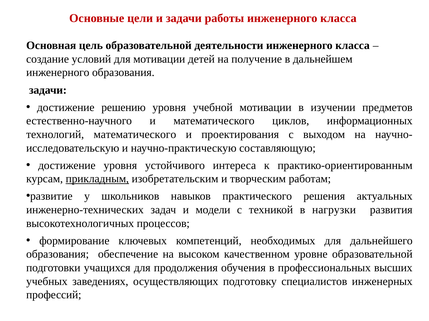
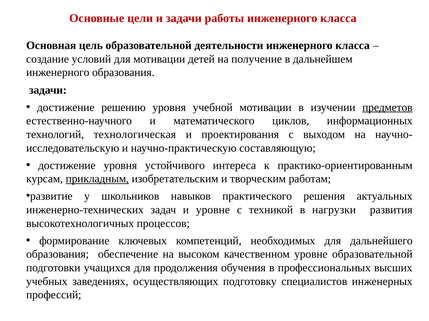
предметов underline: none -> present (387, 108)
технологий математического: математического -> технологическая (135, 135)
и модели: модели -> уровне (213, 210)
